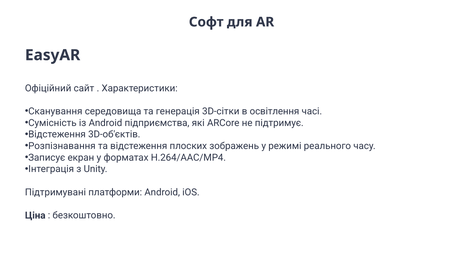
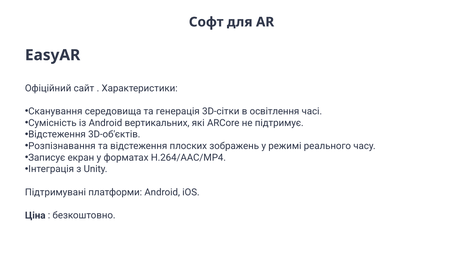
підприємства: підприємства -> вертикальних (157, 123)
